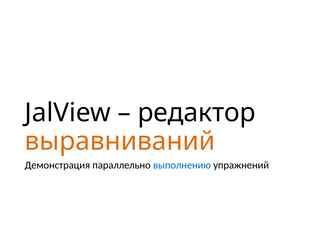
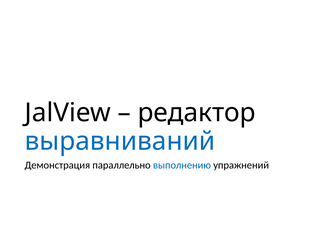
выравниваний colour: orange -> blue (120, 141)
